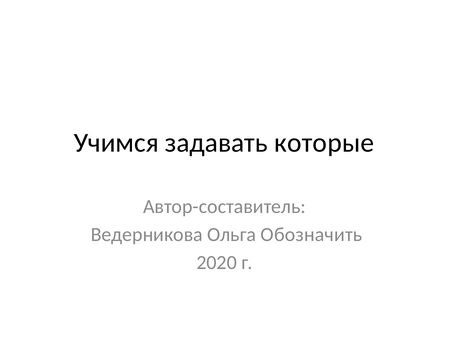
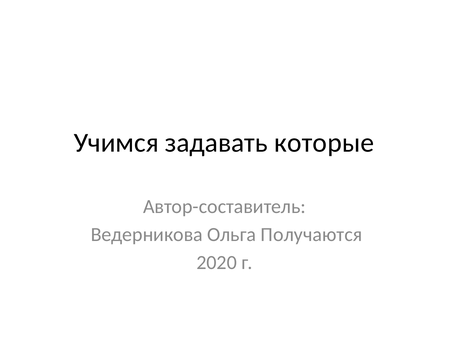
Обозначить: Обозначить -> Получаются (312, 234)
